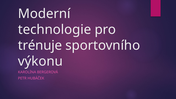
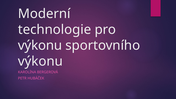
trénuje: trénuje -> výkonu (40, 45)
